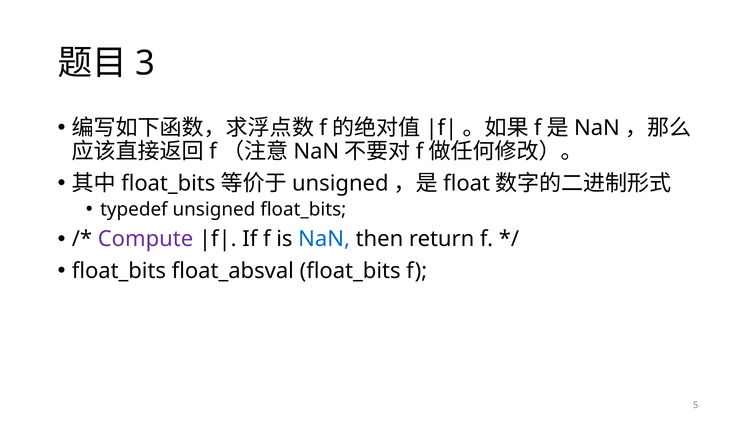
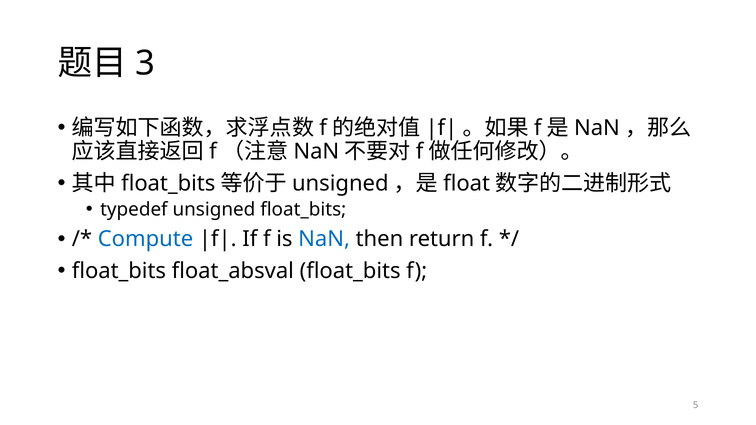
Compute colour: purple -> blue (146, 239)
